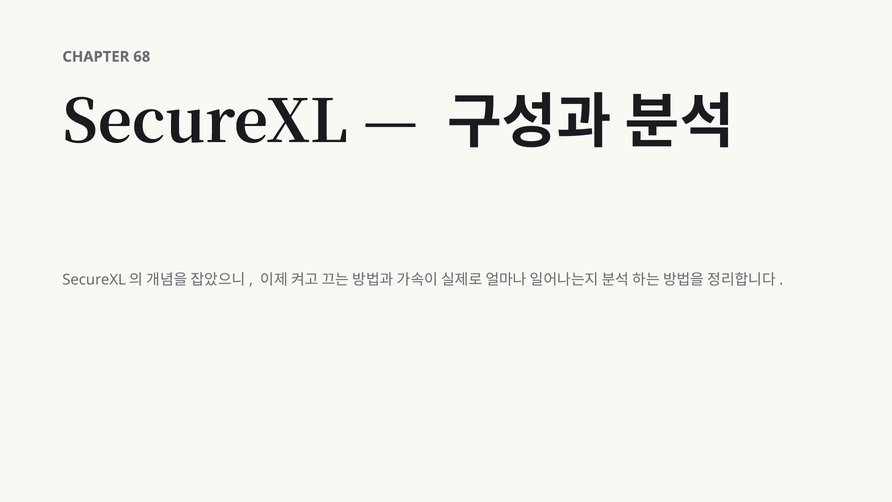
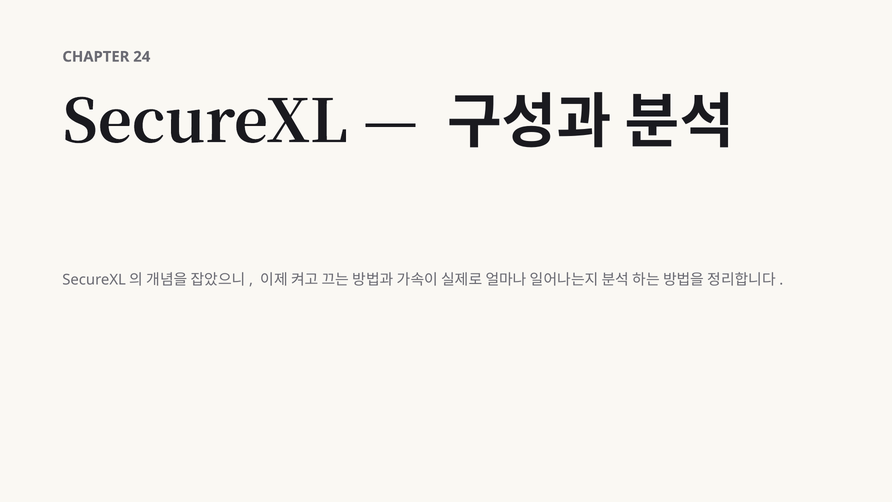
68: 68 -> 24 (142, 57)
